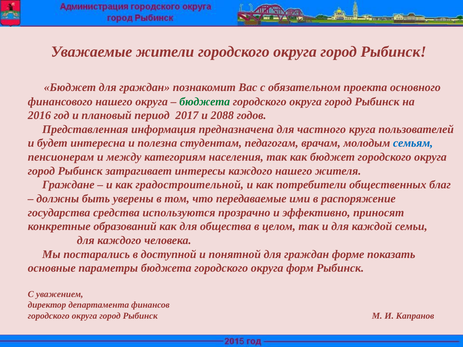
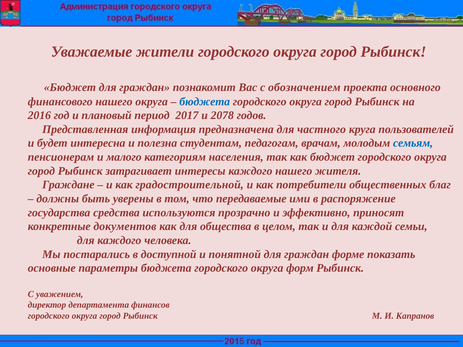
обязательном: обязательном -> обозначением (304, 87)
бюджета colour: green -> blue (205, 102)
2088: 2088 -> 2078 (222, 116)
между: между -> малого (124, 157)
образований: образований -> документов (125, 227)
